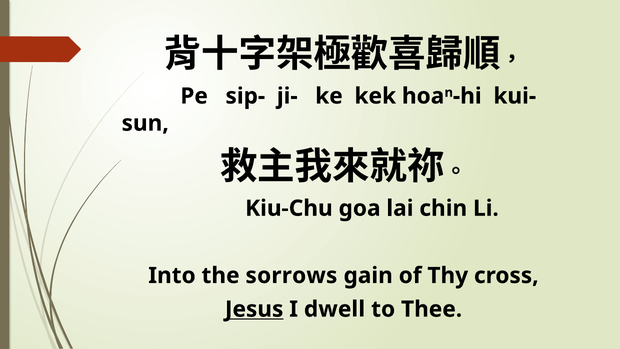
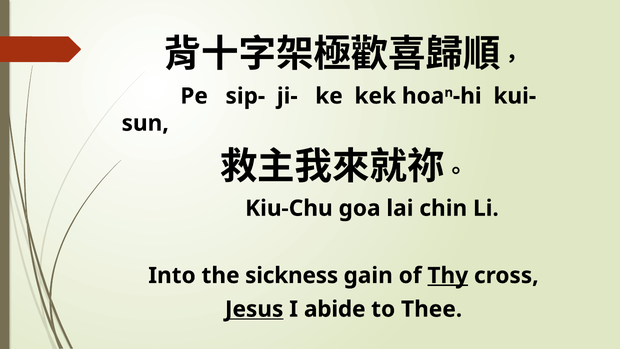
sorrows: sorrows -> sickness (292, 275)
Thy underline: none -> present (448, 275)
dwell: dwell -> abide (335, 309)
